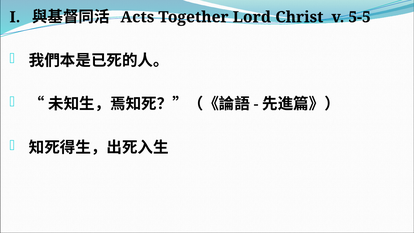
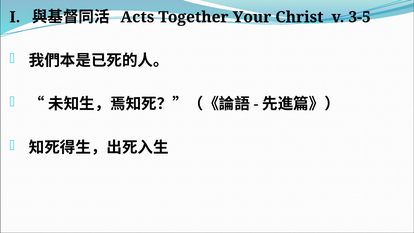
Lord: Lord -> Your (252, 17)
5-5: 5-5 -> 3-5 (360, 17)
